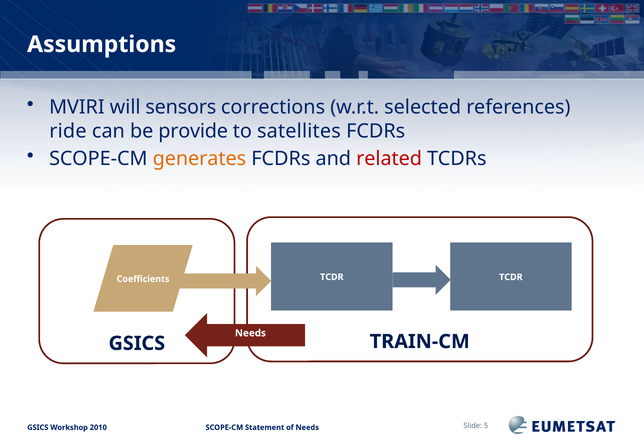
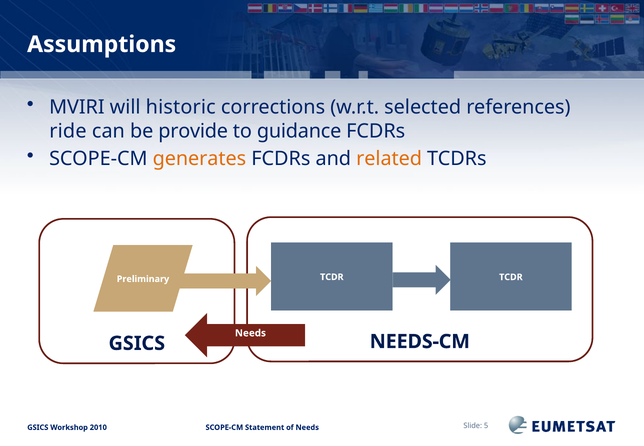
sensors: sensors -> historic (181, 107)
satellites: satellites -> guidance (299, 131)
related colour: red -> orange (389, 159)
Coefficients: Coefficients -> Preliminary (143, 279)
TRAIN-CM: TRAIN-CM -> NEEDS-CM (420, 341)
